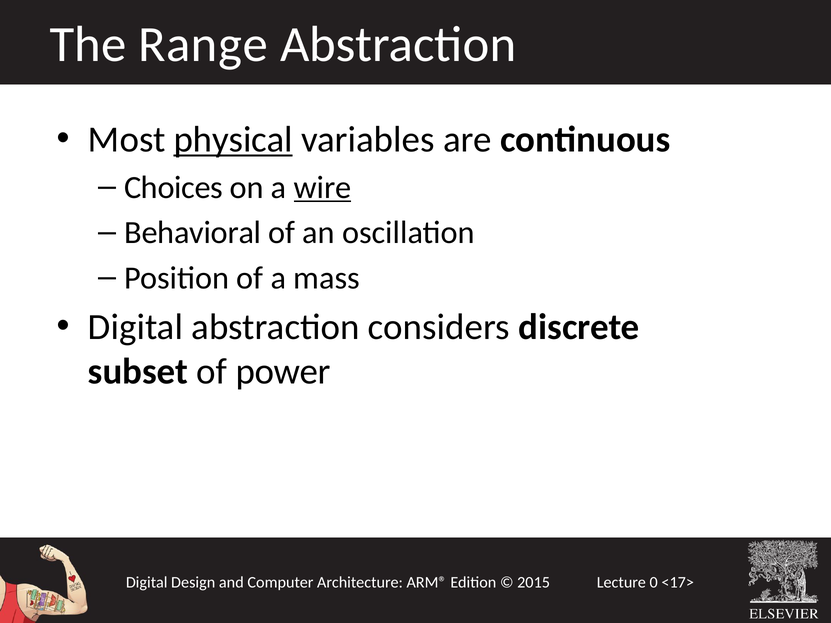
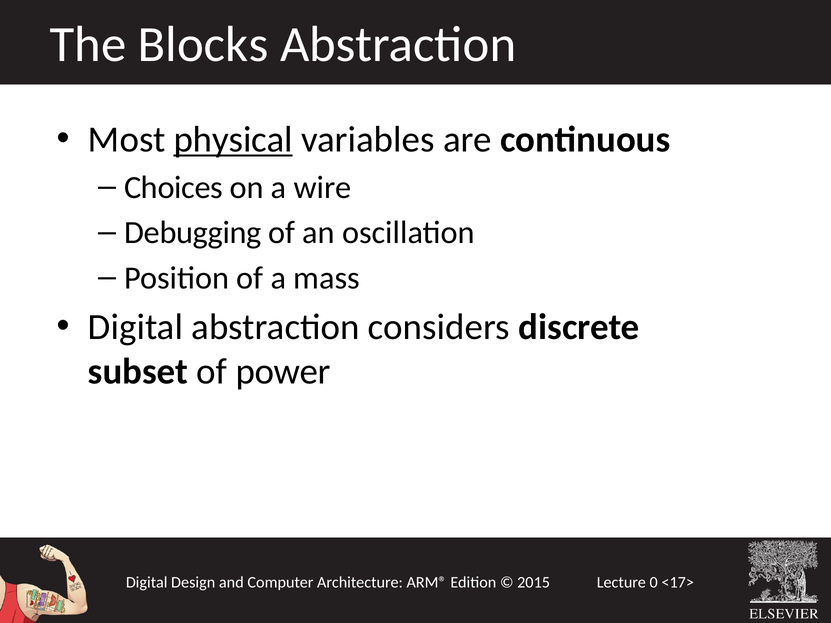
Range: Range -> Blocks (203, 44)
wire underline: present -> none (322, 187)
Behavioral: Behavioral -> Debugging (193, 233)
